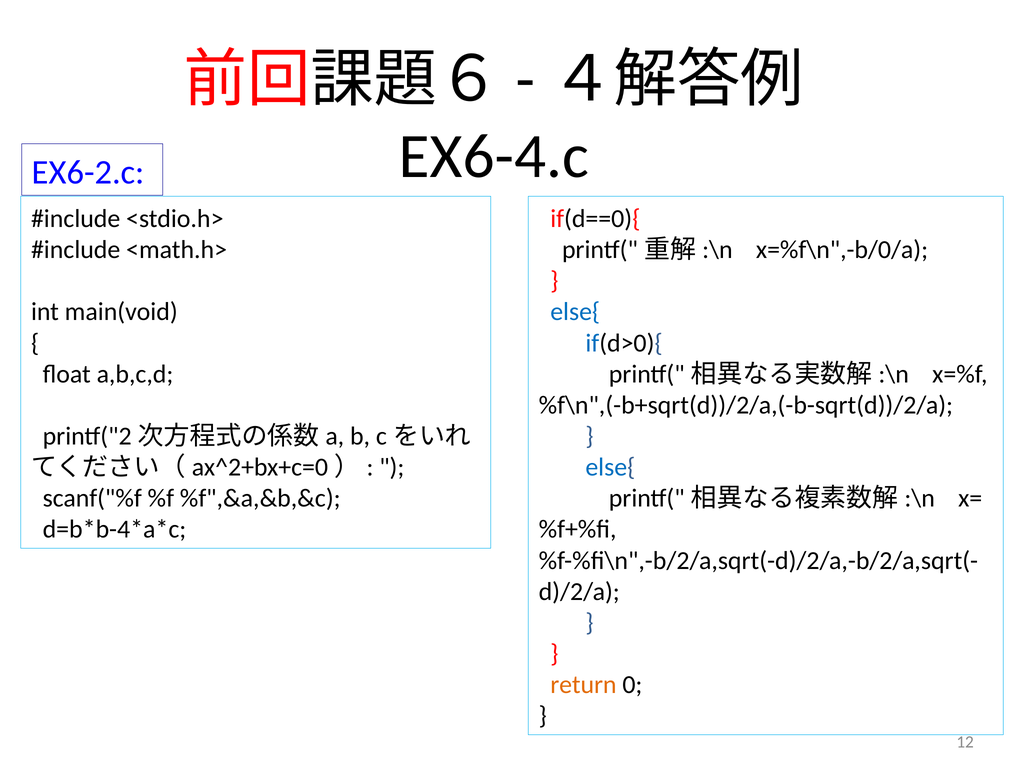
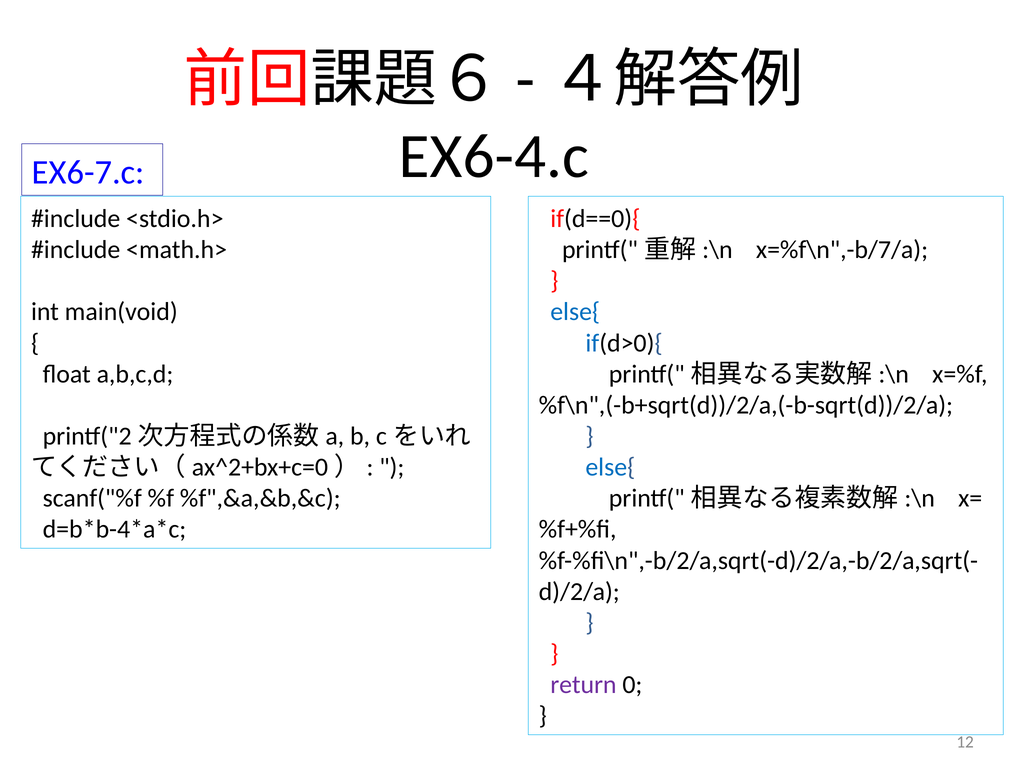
EX6-2.c: EX6-2.c -> EX6-7.c (88, 172)
x=%f\n",-b/0/a: x=%f\n",-b/0/a -> x=%f\n",-b/7/a (842, 250)
return colour: orange -> purple (583, 685)
